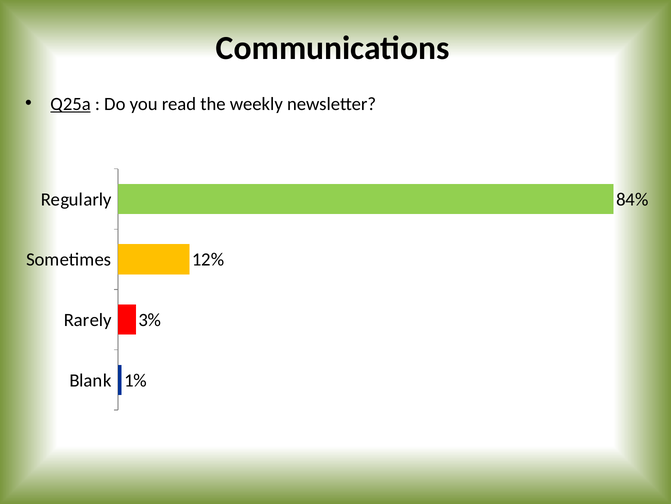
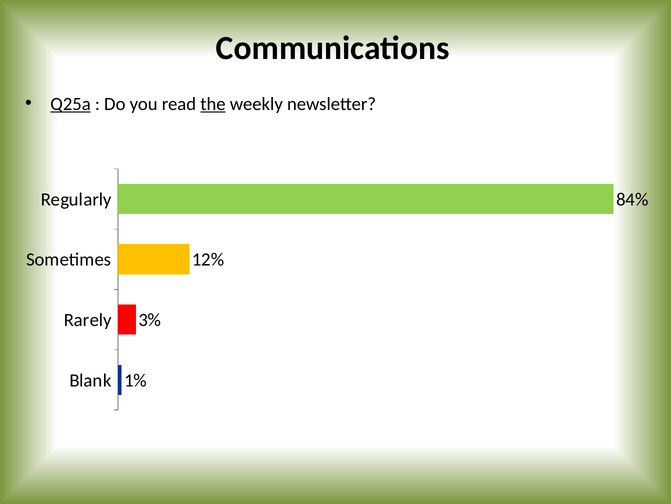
the underline: none -> present (213, 104)
